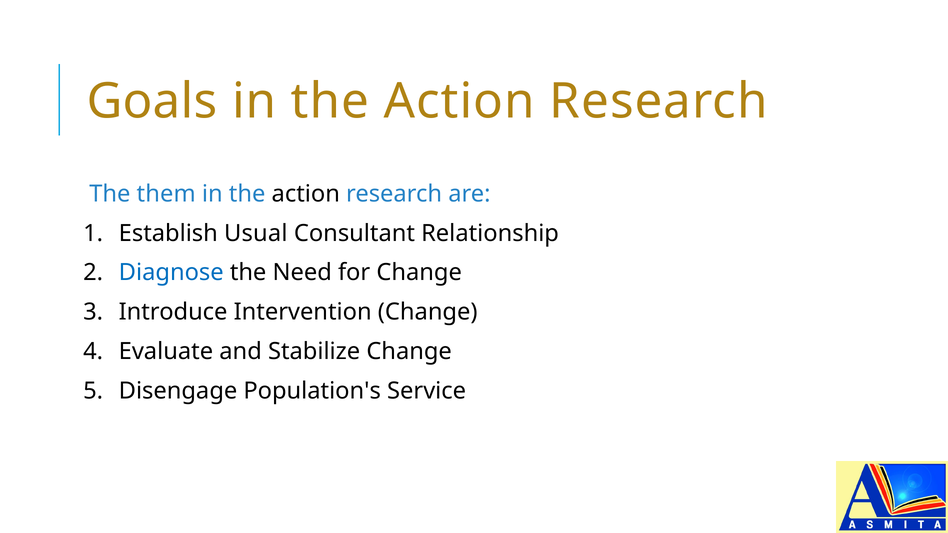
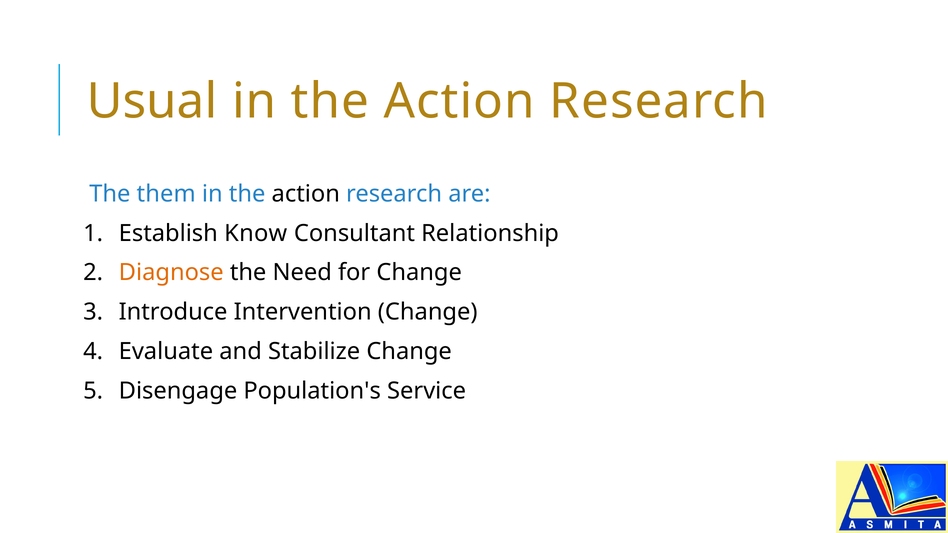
Goals: Goals -> Usual (152, 102)
Usual: Usual -> Know (256, 233)
Diagnose colour: blue -> orange (171, 273)
